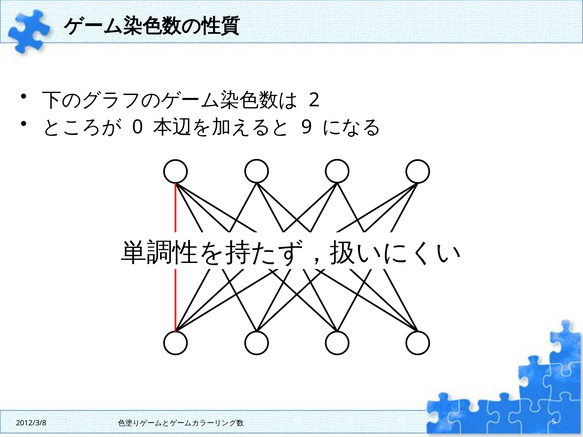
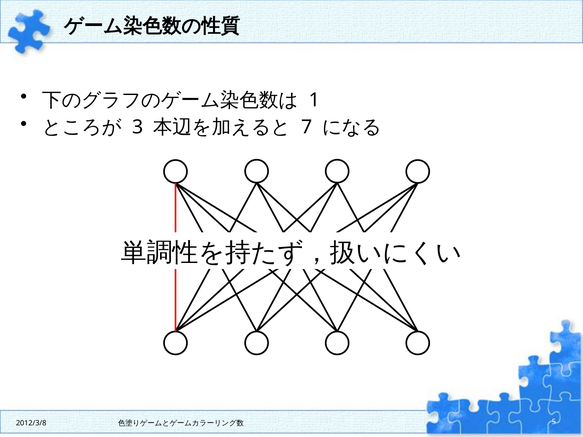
2: 2 -> 1 (315, 100)
0: 0 -> 3 (138, 127)
9: 9 -> 7 (307, 127)
